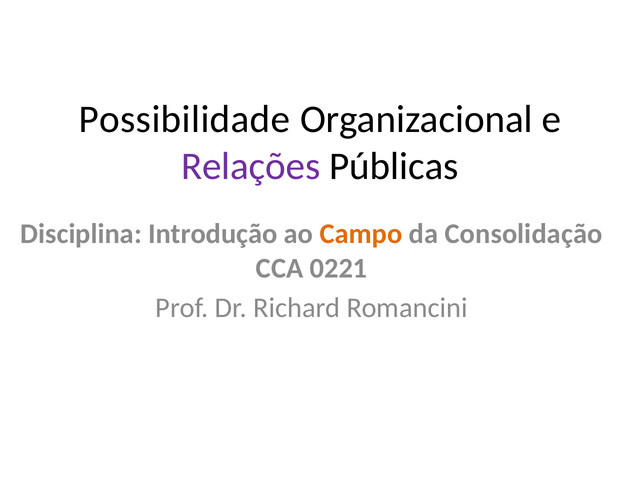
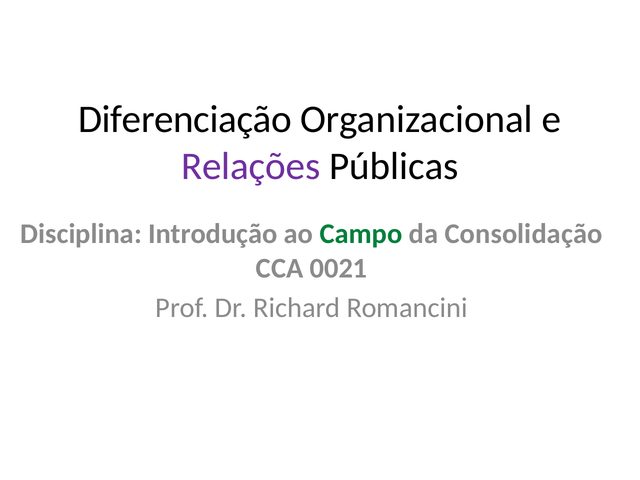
Possibilidade: Possibilidade -> Diferenciação (185, 119)
Campo colour: orange -> green (361, 234)
0221: 0221 -> 0021 (339, 268)
